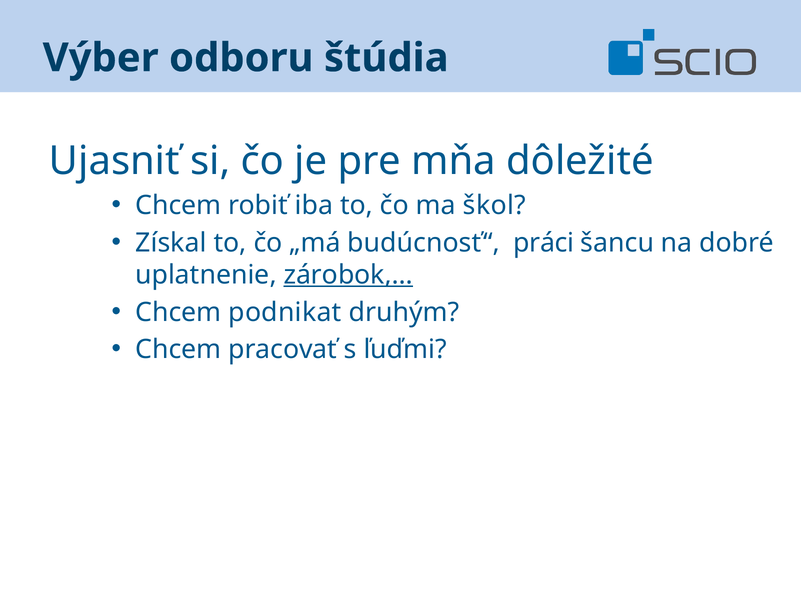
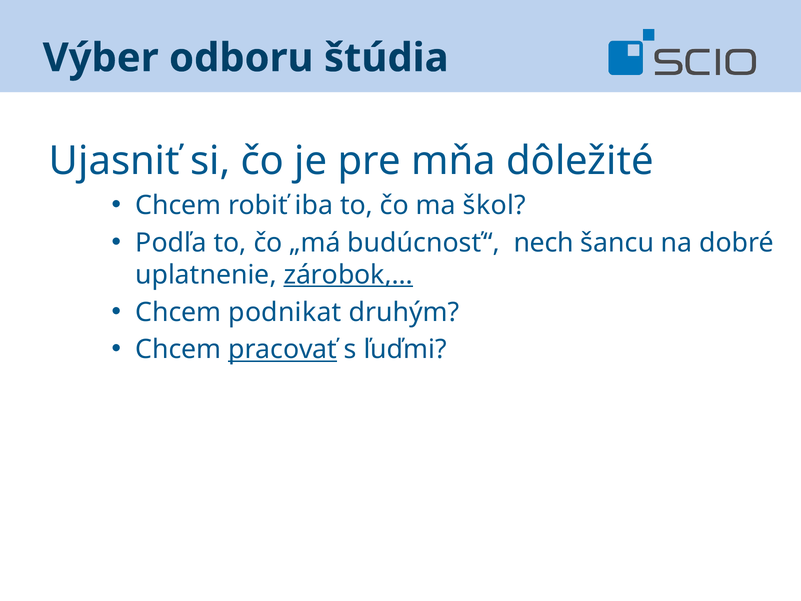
Získal: Získal -> Podľa (171, 243)
práci: práci -> nech (544, 243)
pracovať underline: none -> present (283, 349)
